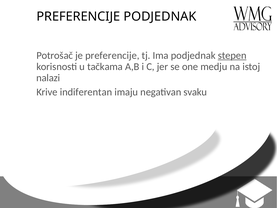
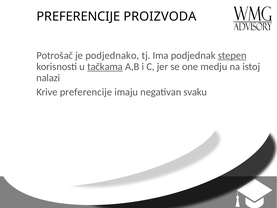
PREFERENCIJE PODJEDNAK: PODJEDNAK -> PROIZVODA (160, 16)
je preferencije: preferencije -> podjednako (112, 55)
tačkama underline: none -> present (105, 67)
Krive indiferentan: indiferentan -> preferencije (86, 92)
